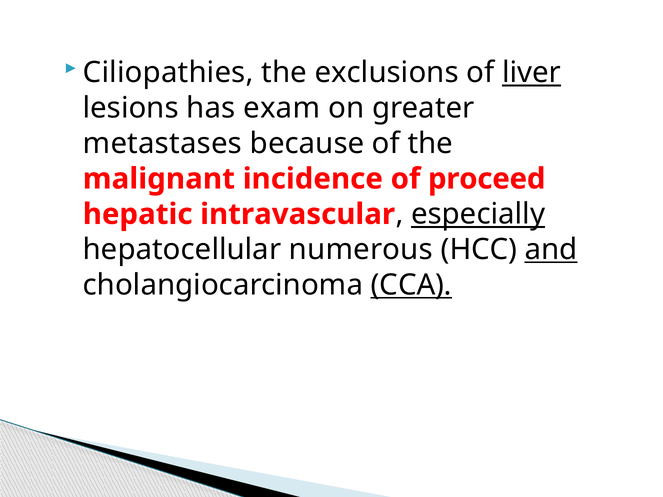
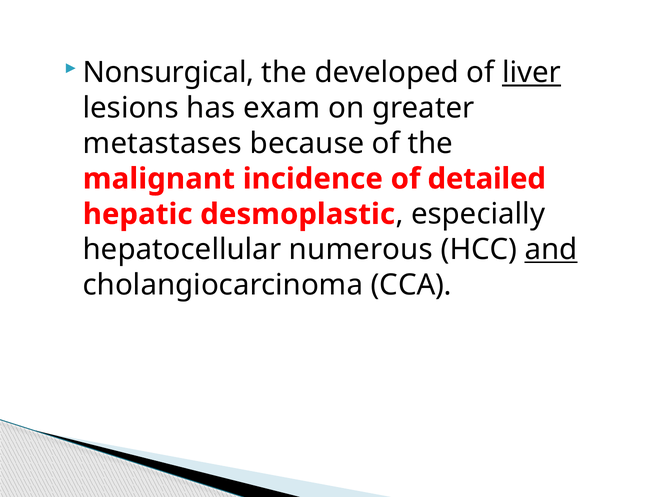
Ciliopathies: Ciliopathies -> Nonsurgical (168, 73)
exclusions: exclusions -> developed (387, 73)
proceed: proceed -> detailed (487, 179)
intravascular: intravascular -> desmoplastic (298, 214)
especially underline: present -> none (478, 214)
CCA underline: present -> none (411, 285)
